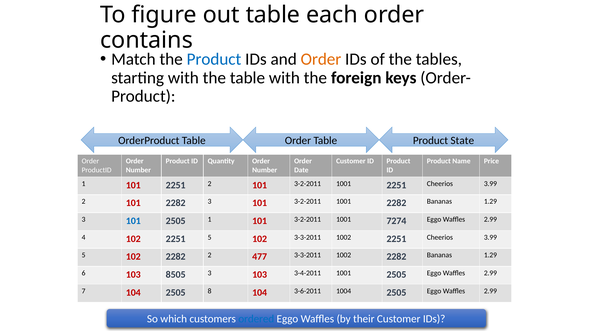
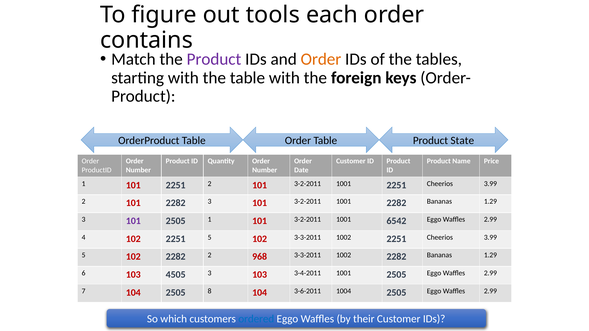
out table: table -> tools (273, 15)
Product colour: blue -> purple (214, 59)
101 colour: blue -> purple (133, 221)
7274: 7274 -> 6542 (396, 221)
477: 477 -> 968 (260, 257)
8505: 8505 -> 4505 (176, 275)
